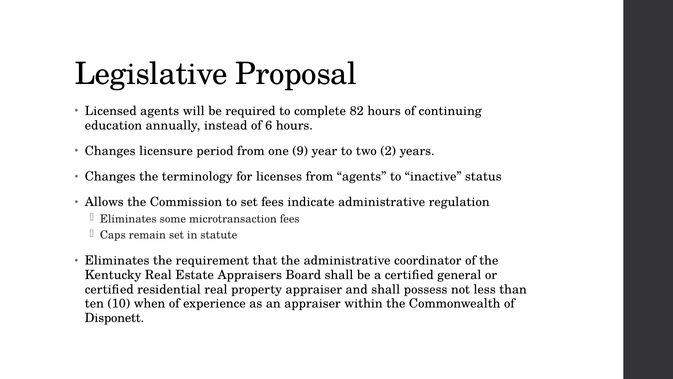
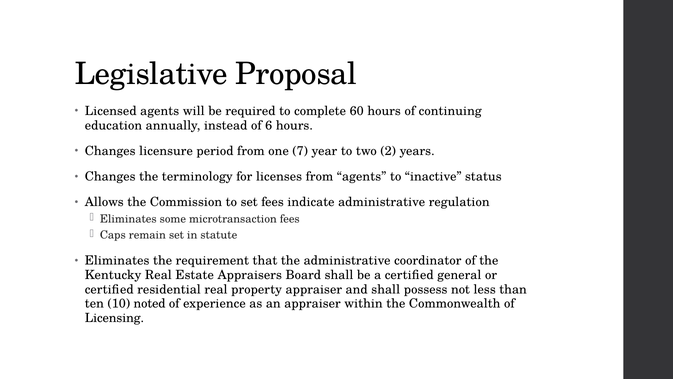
82: 82 -> 60 (357, 111)
9: 9 -> 7 (300, 151)
when: when -> noted (150, 303)
Disponett: Disponett -> Licensing (114, 318)
